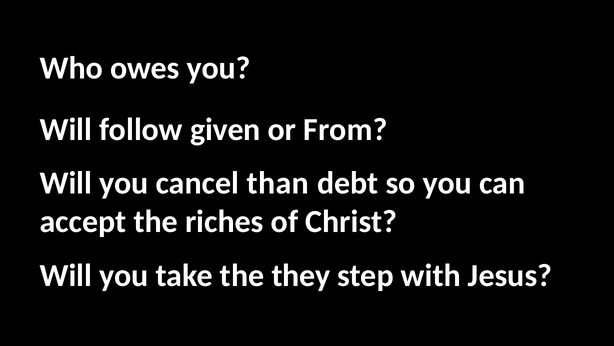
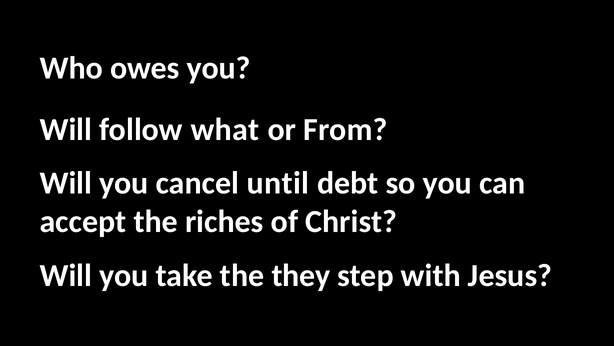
given: given -> what (225, 129)
than: than -> until (278, 183)
